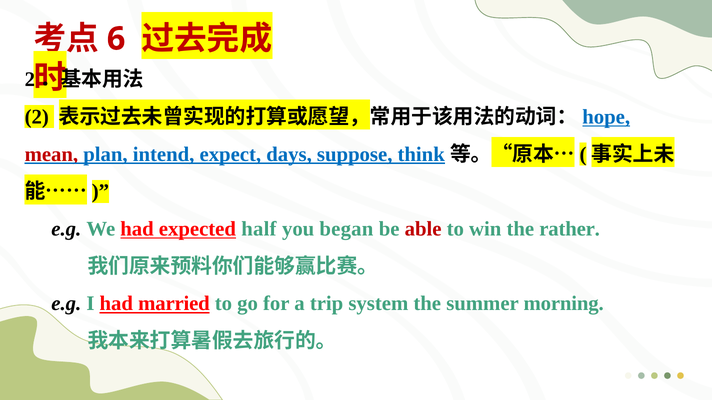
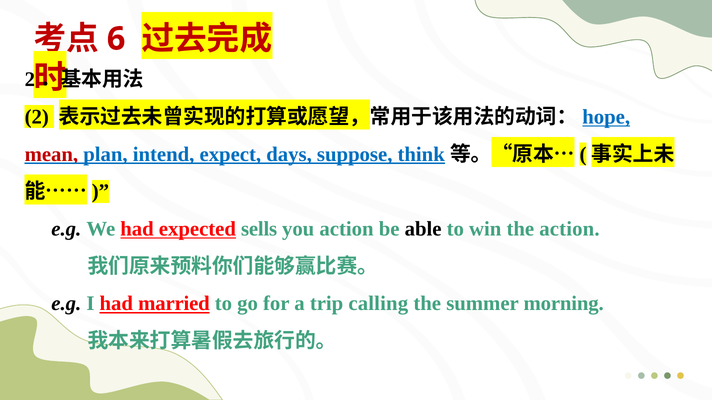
half: half -> sells (259, 229)
you began: began -> action (347, 229)
able colour: red -> black (423, 229)
the rather: rather -> action (569, 229)
system: system -> calling (378, 304)
